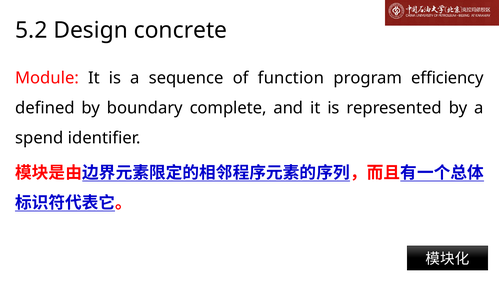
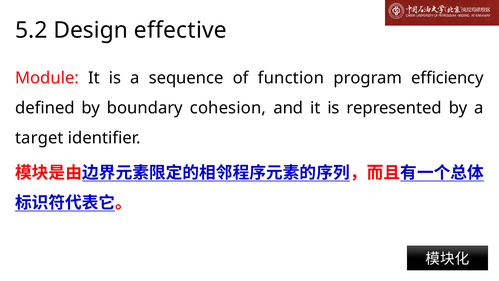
concrete: concrete -> effective (180, 30)
complete: complete -> cohesion (228, 108)
spend: spend -> target (39, 138)
